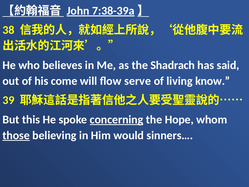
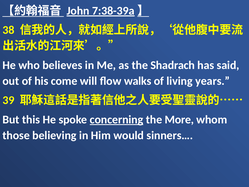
serve: serve -> walks (138, 81)
know: know -> years (213, 81)
Hope: Hope -> More (179, 119)
those underline: present -> none (16, 135)
